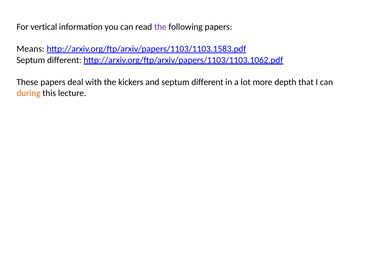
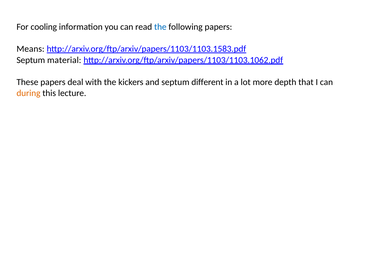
vertical: vertical -> cooling (44, 27)
the colour: purple -> blue (160, 27)
different: different -> material (64, 60)
